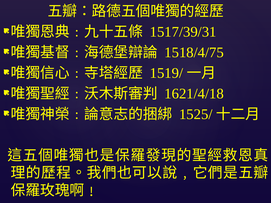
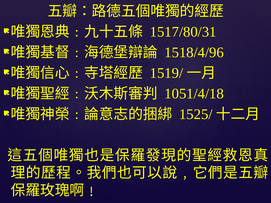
1517/39/31: 1517/39/31 -> 1517/80/31 (183, 32)
1518/4/75: 1518/4/75 -> 1518/4/96 (194, 52)
1621/4/18: 1621/4/18 -> 1051/4/18 (194, 94)
